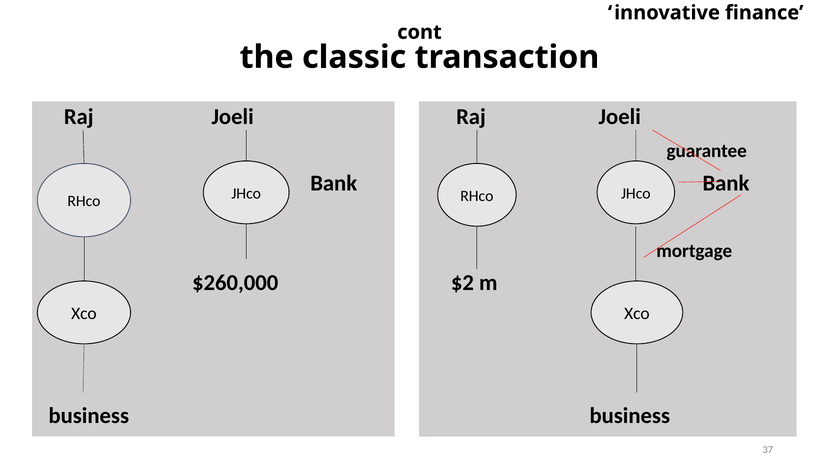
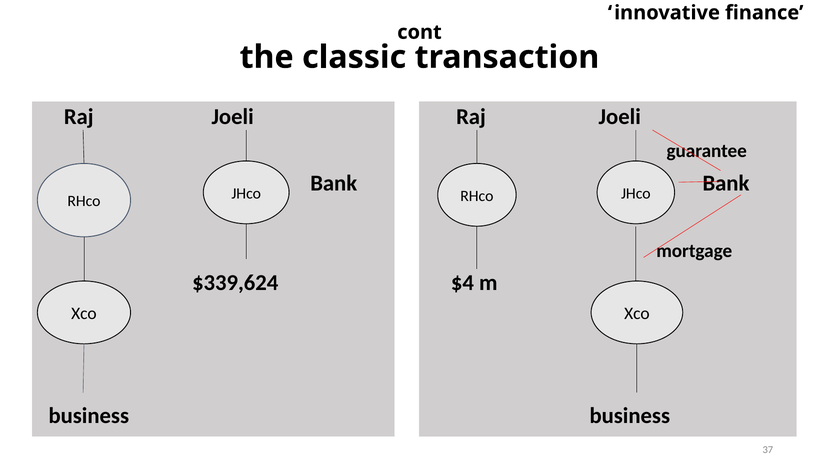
$260,000: $260,000 -> $339,624 (235, 283)
$2: $2 -> $4 (462, 283)
